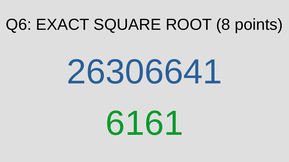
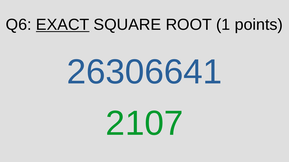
EXACT underline: none -> present (63, 25)
8: 8 -> 1 (223, 25)
6161: 6161 -> 2107 (144, 124)
